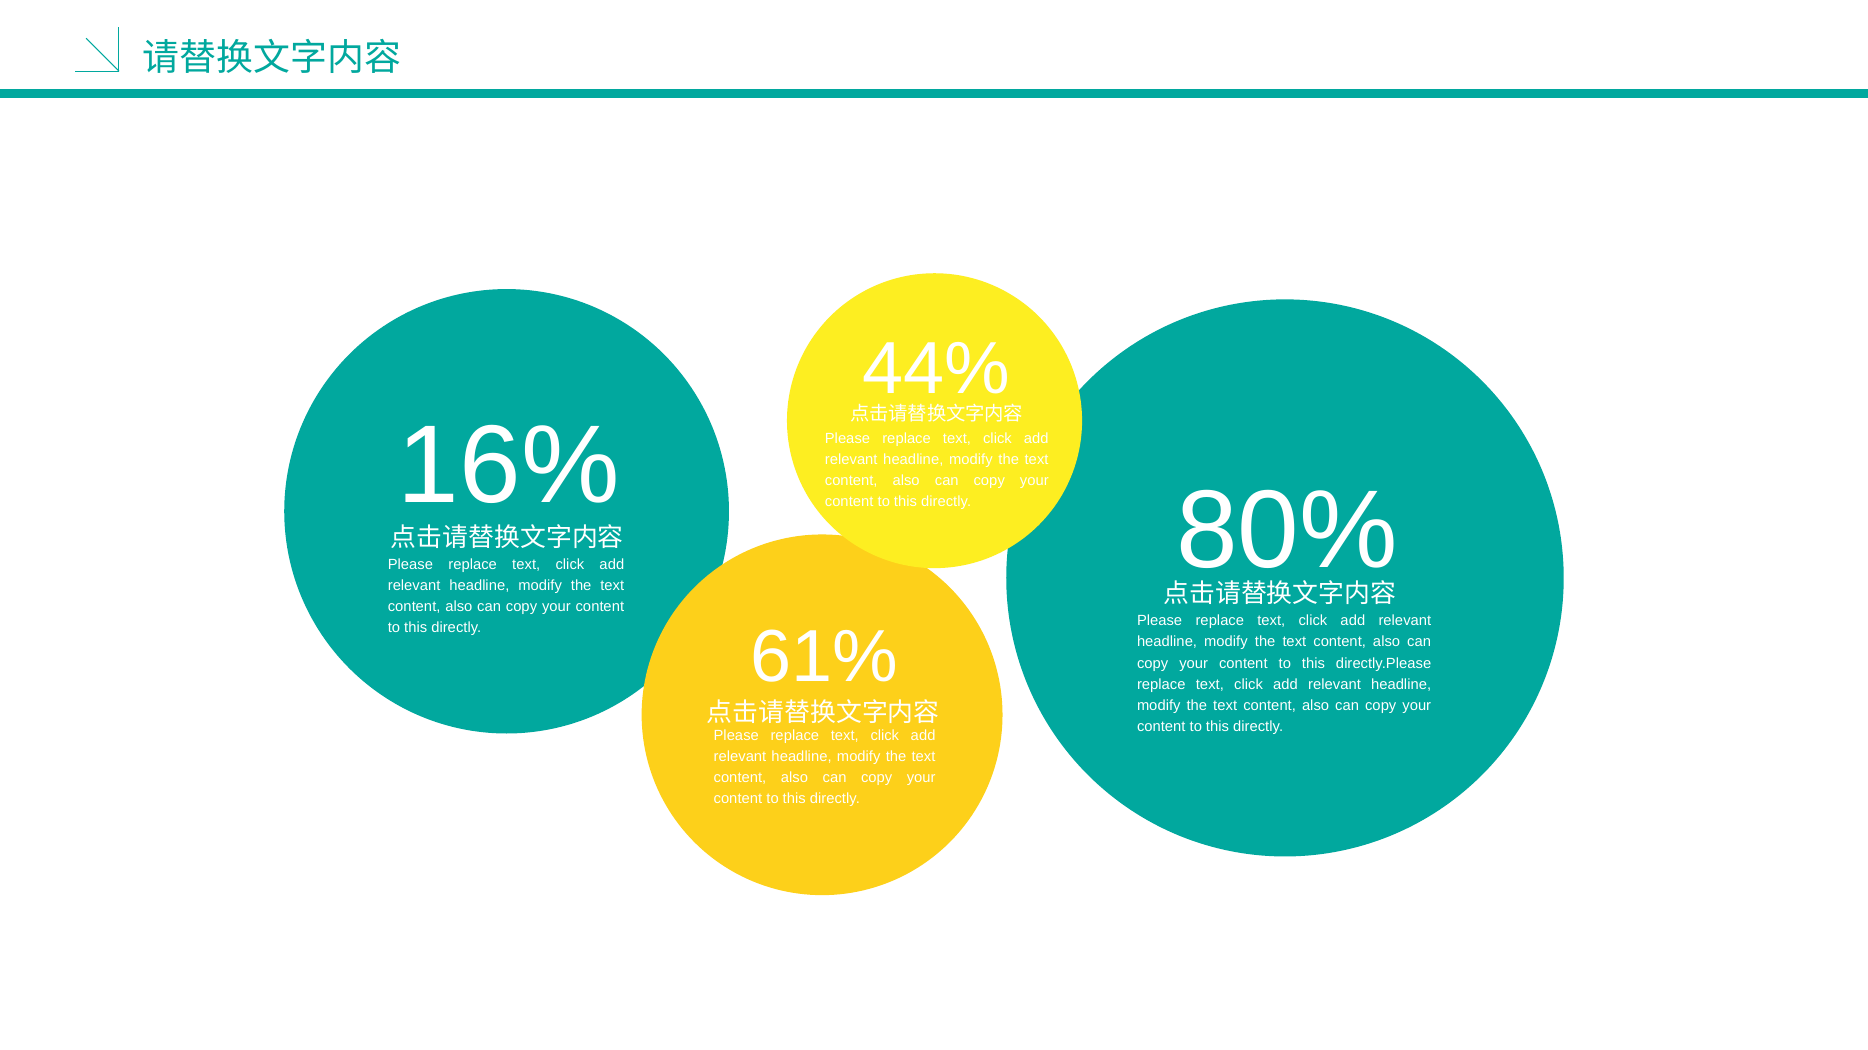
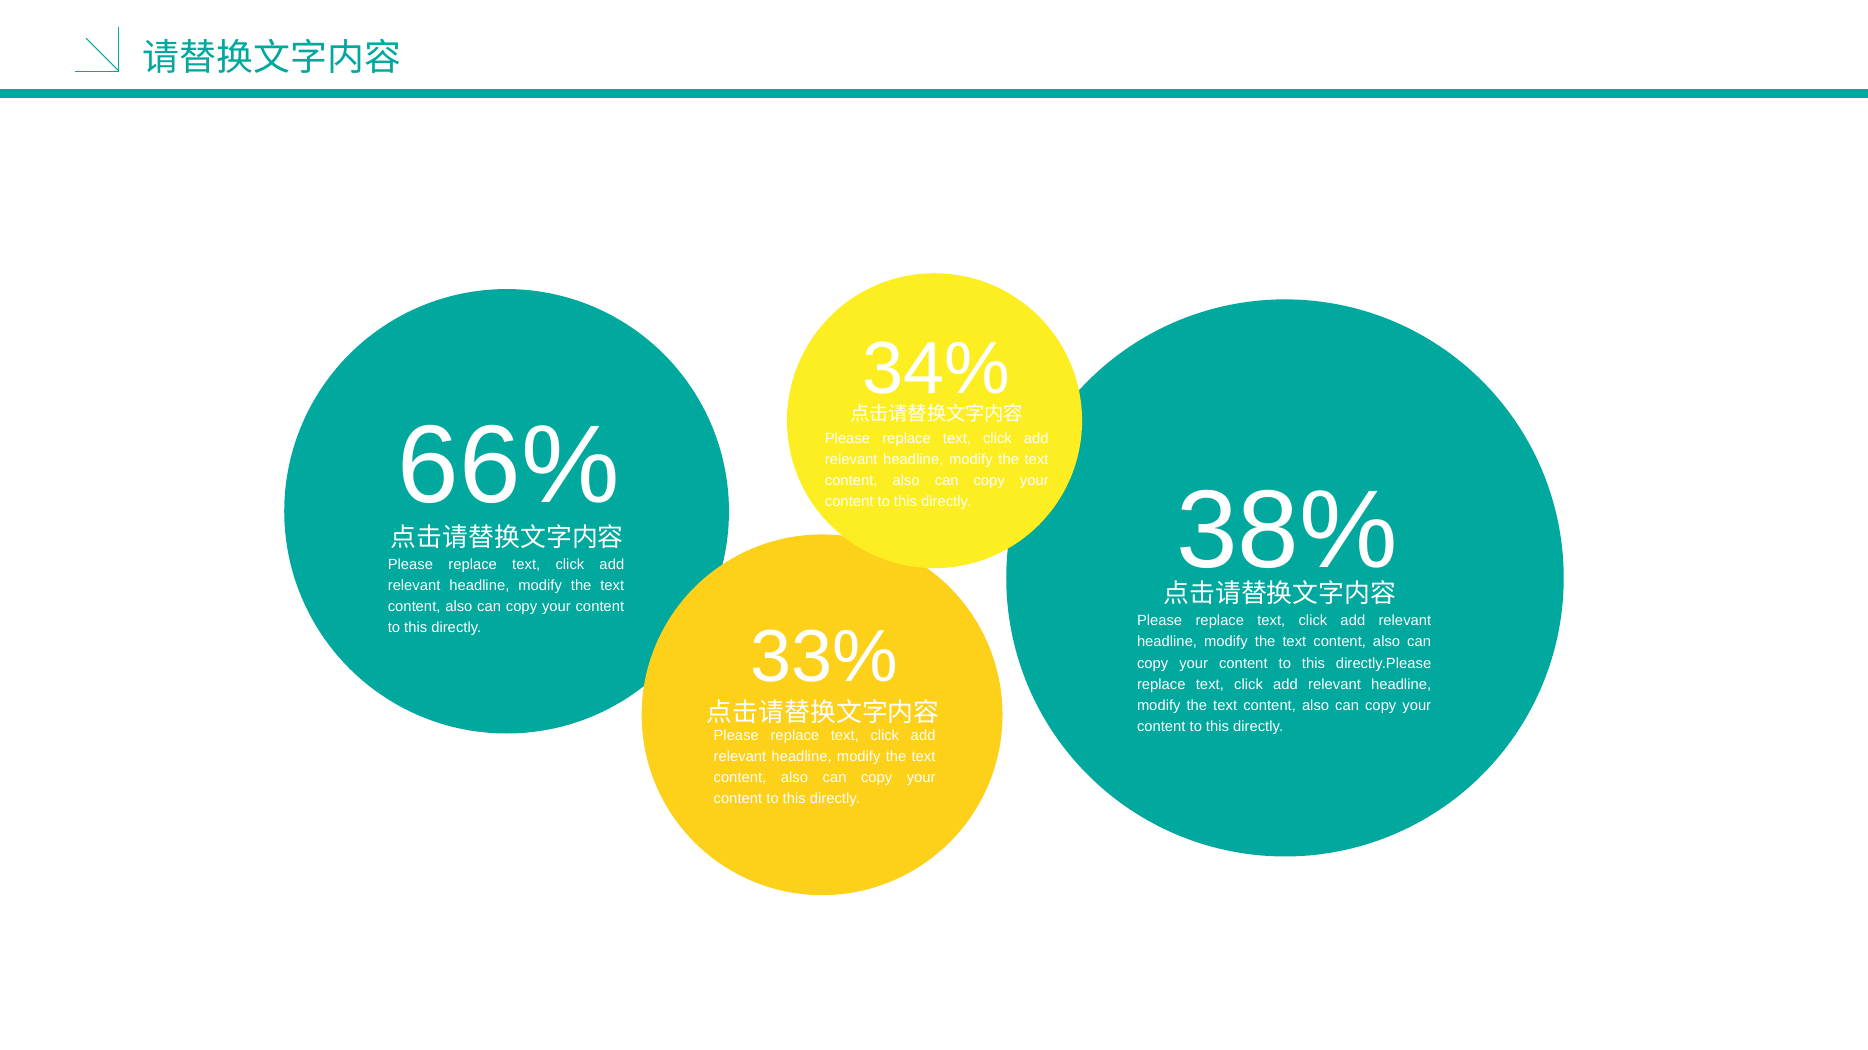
44%: 44% -> 34% (936, 369)
16%: 16% -> 66% (509, 466)
80%: 80% -> 38% (1287, 532)
61%: 61% -> 33% (824, 658)
